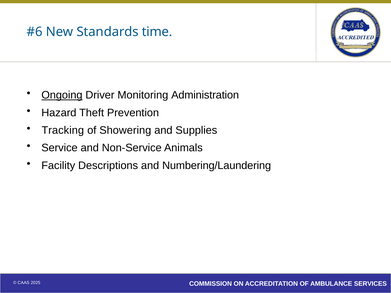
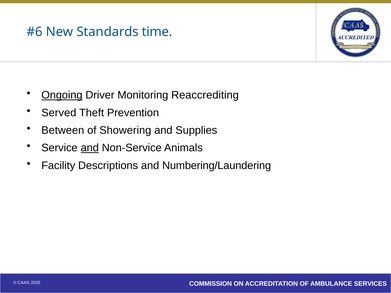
Administration: Administration -> Reaccrediting (205, 95)
Hazard: Hazard -> Served (59, 113)
Tracking: Tracking -> Between (63, 130)
and underline: none -> present (90, 148)
